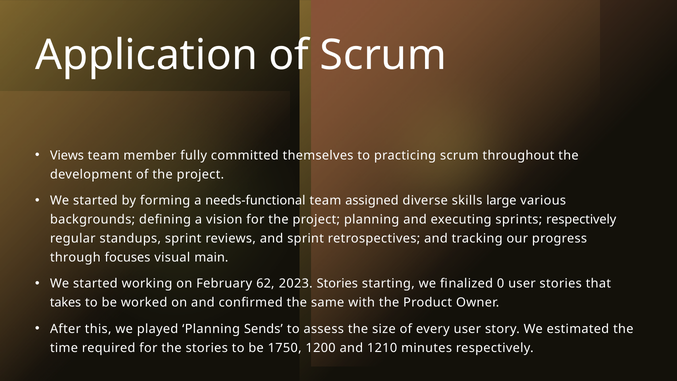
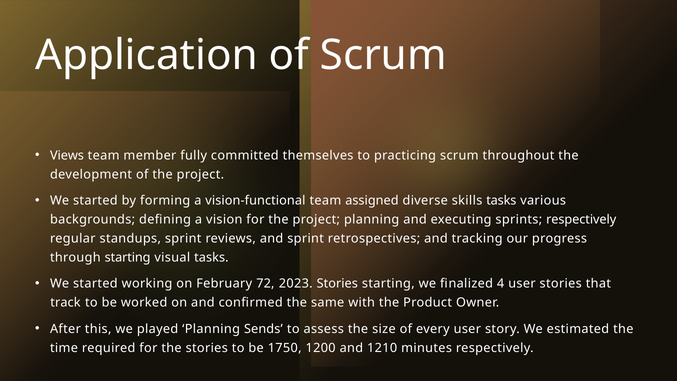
needs-functional: needs-functional -> vision-functional (255, 200)
skills large: large -> tasks (501, 200)
through focuses: focuses -> starting (128, 257)
visual main: main -> tasks (211, 257)
62: 62 -> 72 (265, 284)
0: 0 -> 4 (501, 284)
takes: takes -> track (65, 303)
